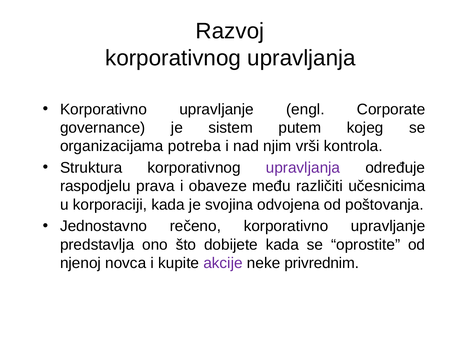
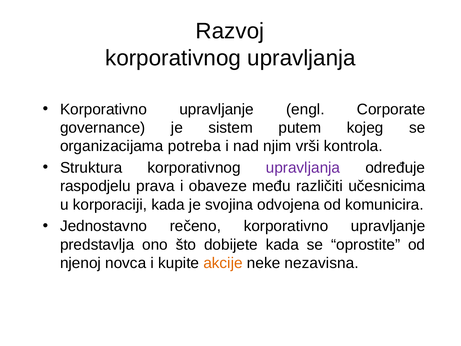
poštovanja: poštovanja -> komunicira (384, 204)
akcije colour: purple -> orange (223, 263)
privrednim: privrednim -> nezavisna (322, 263)
